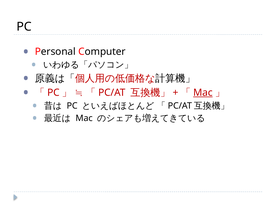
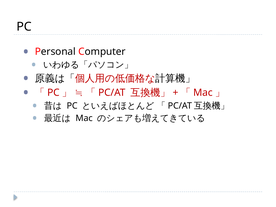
Mac underline: present -> none (203, 93)
